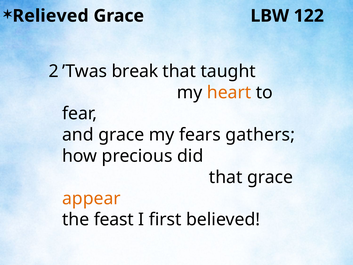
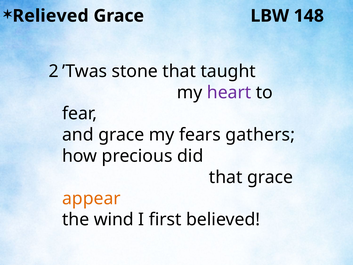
122: 122 -> 148 (309, 16)
break: break -> stone (135, 71)
heart colour: orange -> purple (229, 92)
feast: feast -> wind (114, 219)
